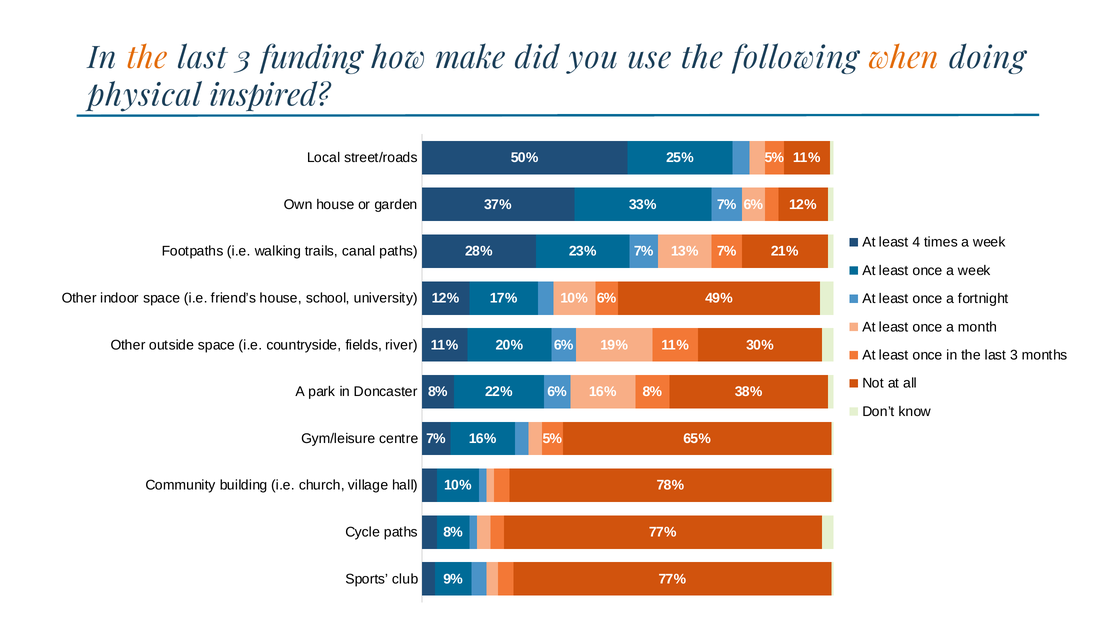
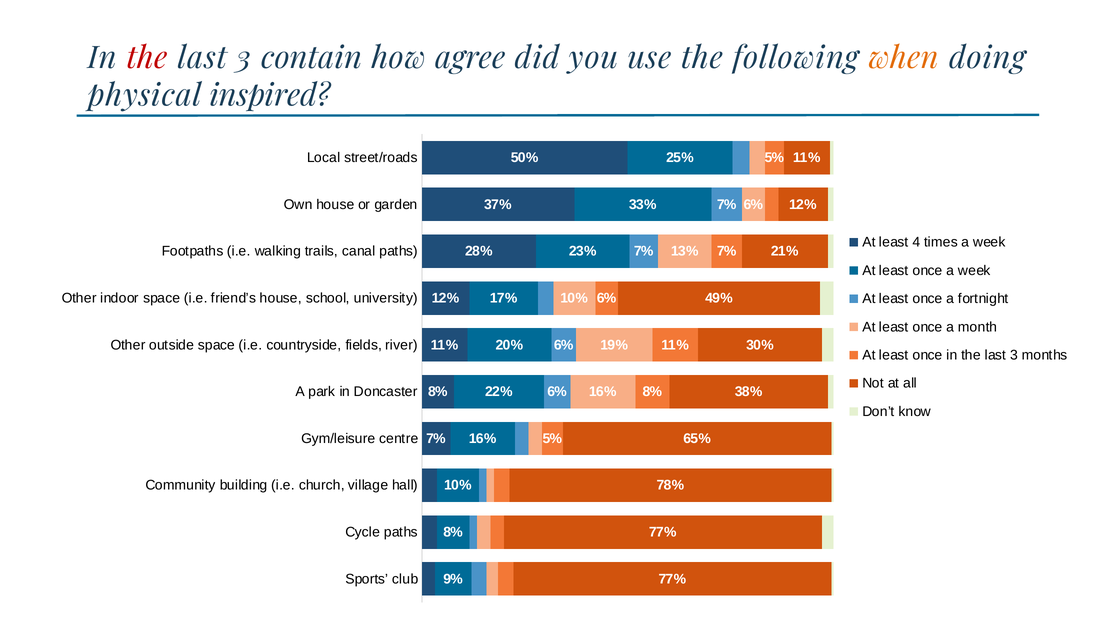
the colour: orange -> red (147, 58)
funding: funding -> contain (312, 58)
make: make -> agree (470, 58)
